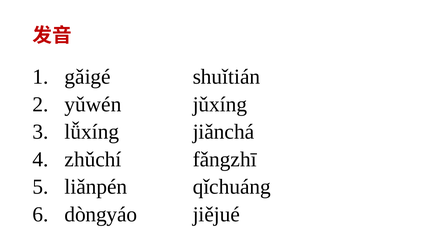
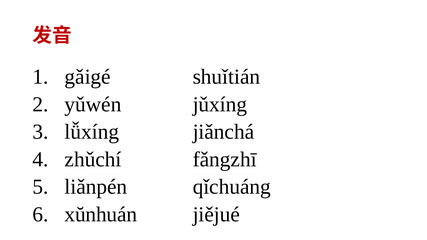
dòngyáo: dòngyáo -> xŭnhuán (101, 214)
